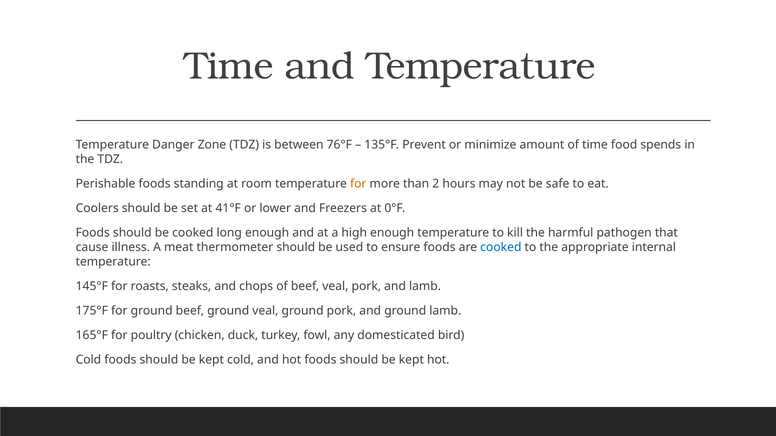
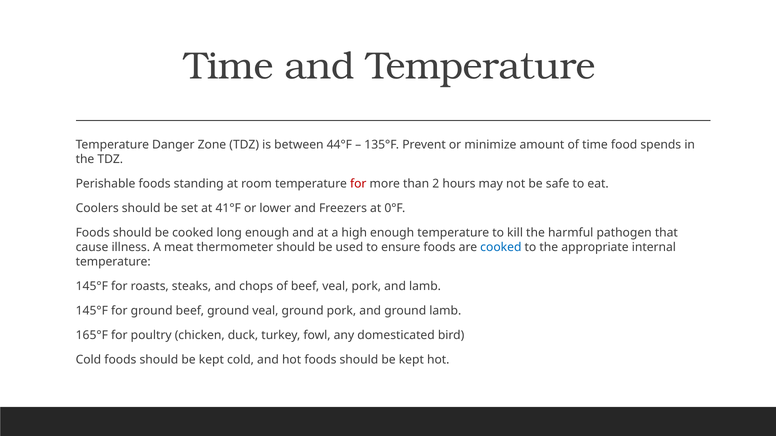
76°F: 76°F -> 44°F (339, 145)
for colour: orange -> red (358, 184)
175°F: 175°F -> 145°F (92, 311)
